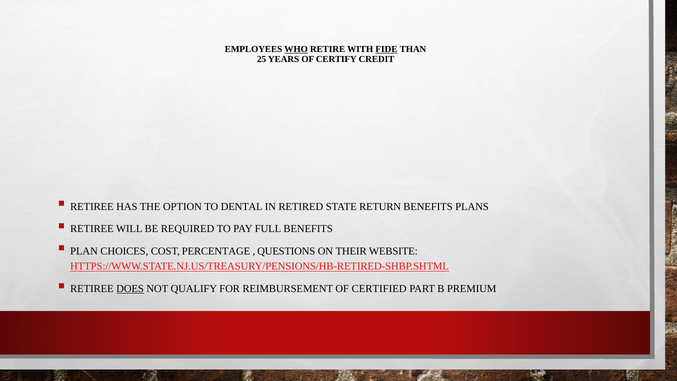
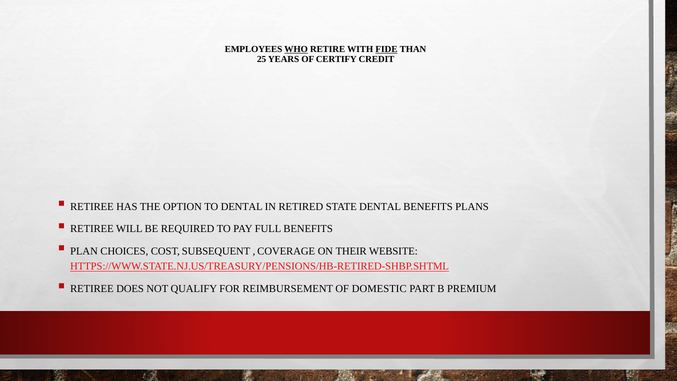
STATE RETURN: RETURN -> DENTAL (380, 206)
PERCENTAGE: PERCENTAGE -> SUBSEQUENT (216, 251)
QUESTIONS: QUESTIONS -> COVERAGE (286, 251)
DOES underline: present -> none (130, 289)
CERTIFIED: CERTIFIED -> DOMESTIC (379, 289)
